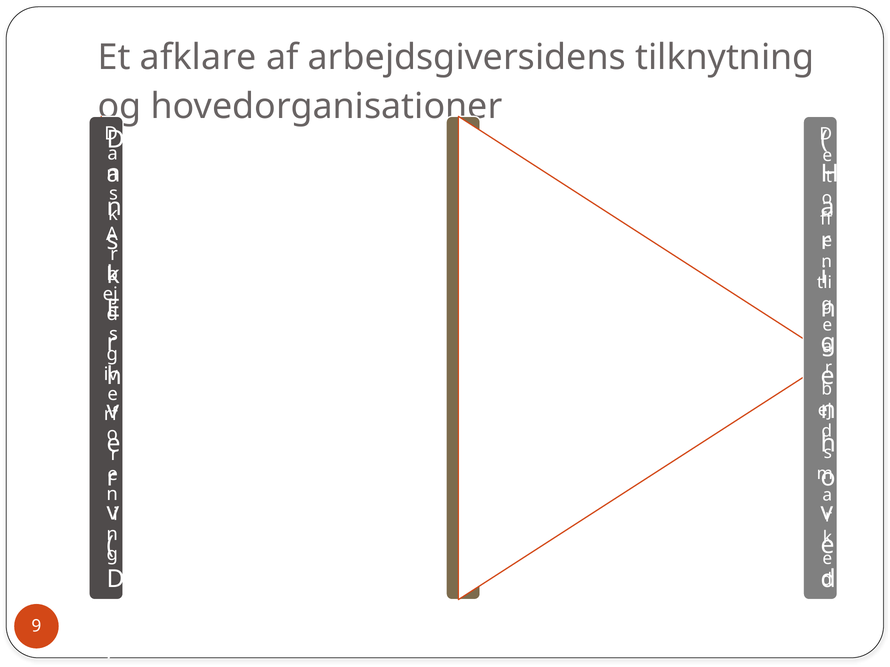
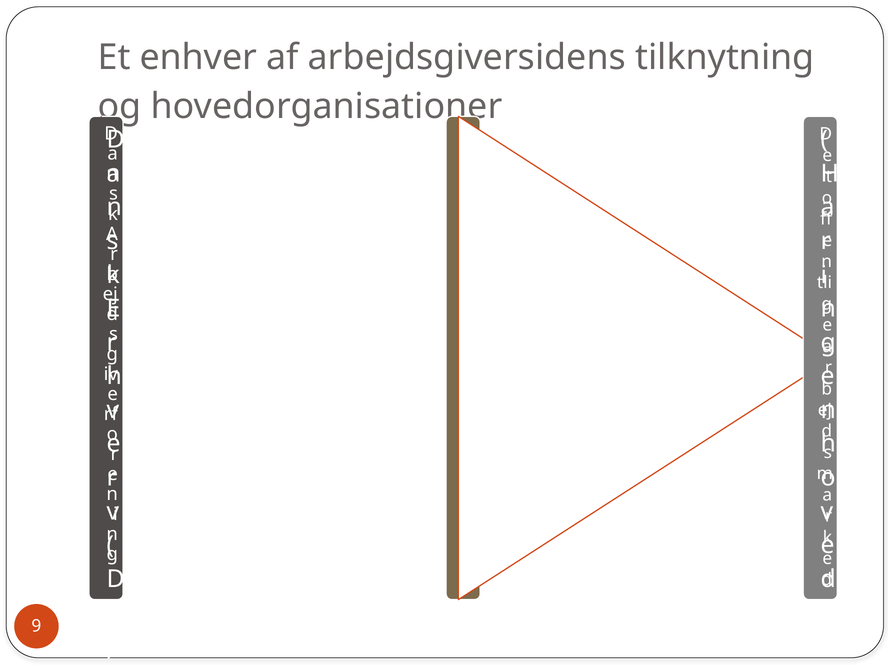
afklare: afklare -> enhver (198, 58)
